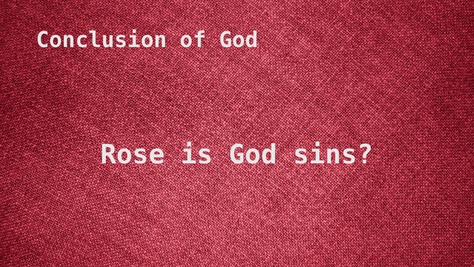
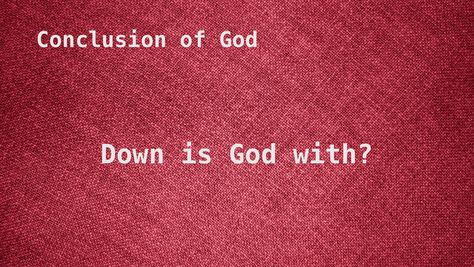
Rose: Rose -> Down (133, 155)
sins: sins -> with (333, 155)
